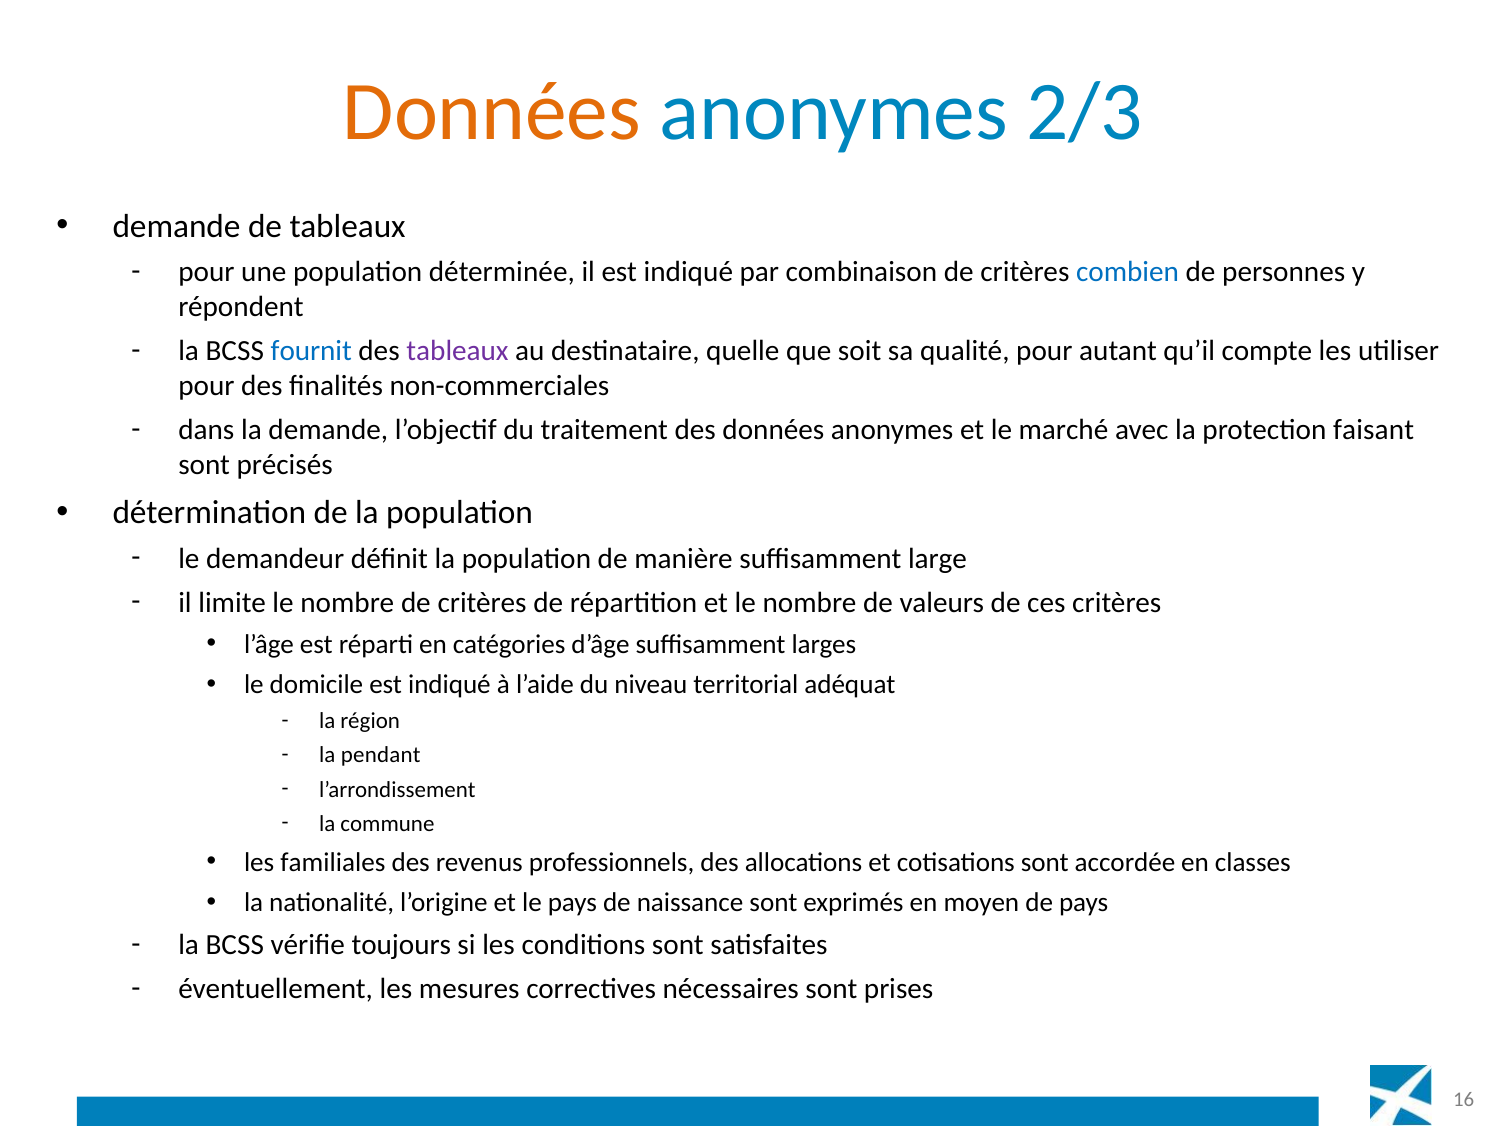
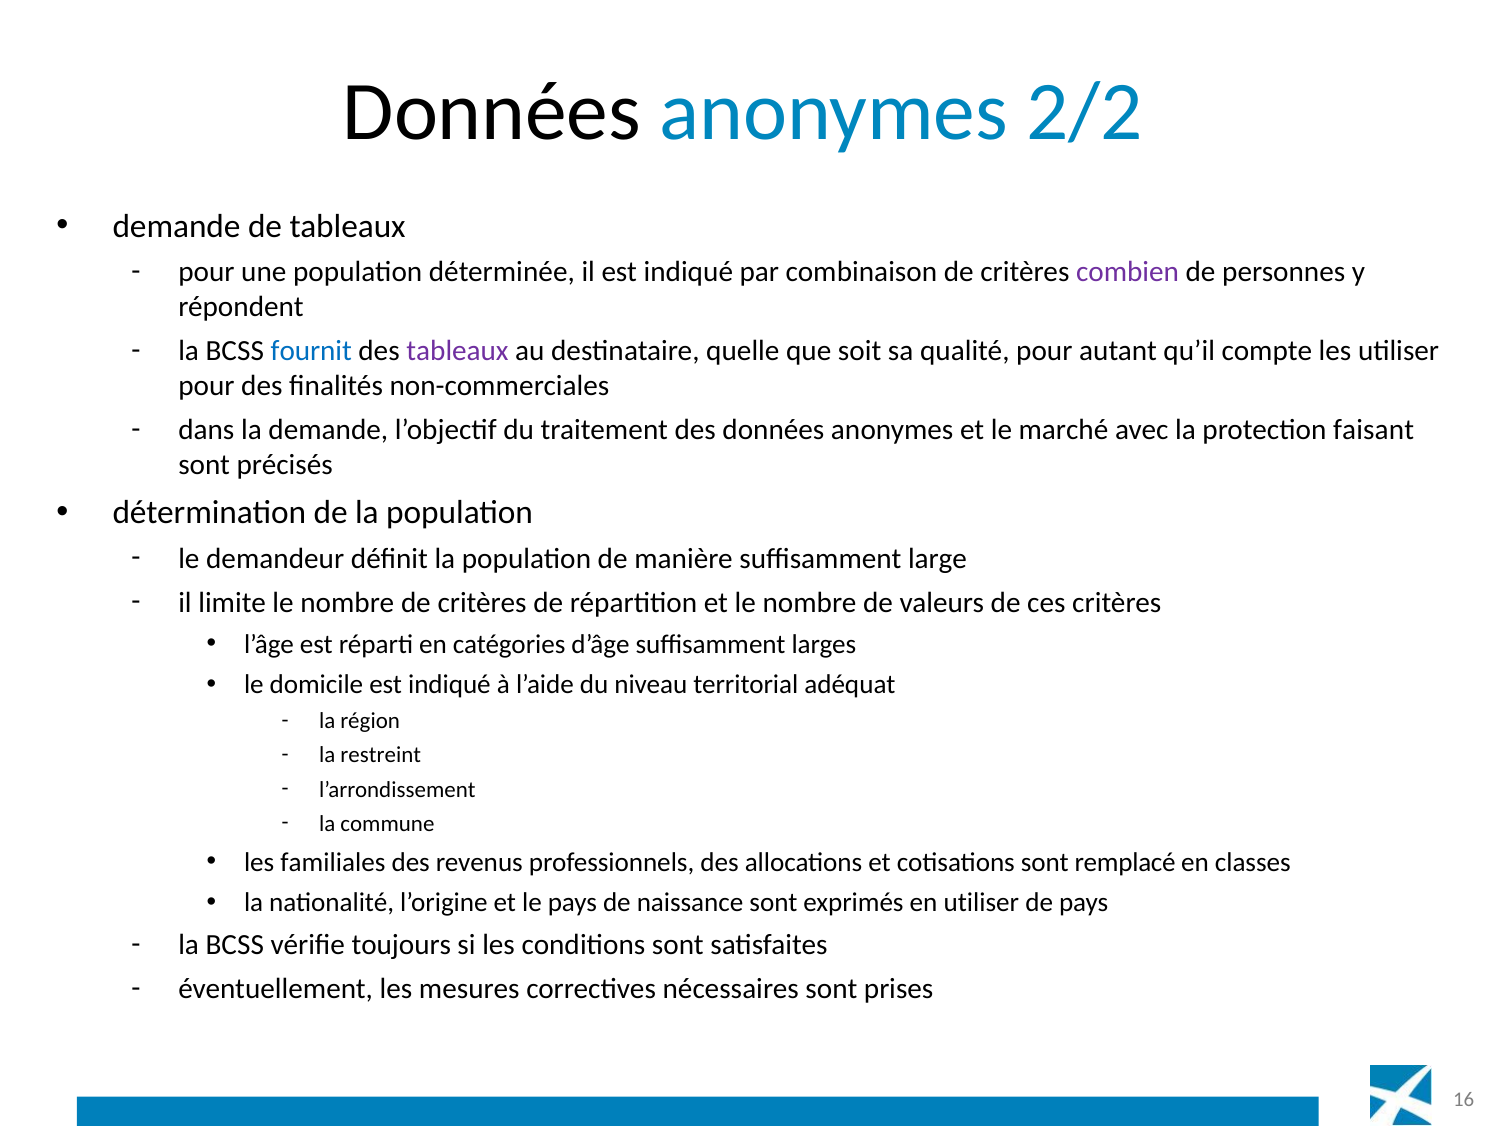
Données colour: orange -> black (492, 112)
2/3: 2/3 -> 2/2 (1085, 112)
combien colour: blue -> purple (1127, 272)
pendant: pendant -> restreint (381, 756)
accordée: accordée -> remplacé (1125, 862)
en moyen: moyen -> utiliser (981, 903)
